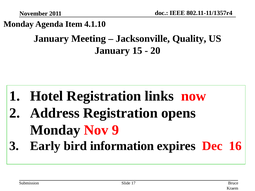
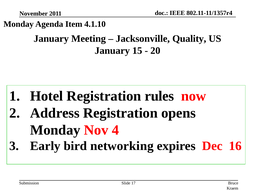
links: links -> rules (159, 96)
9: 9 -> 4 (115, 130)
information: information -> networking (122, 146)
